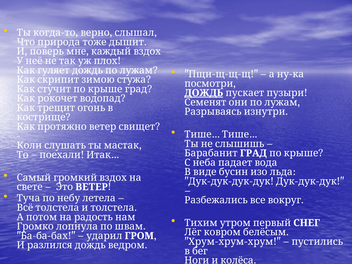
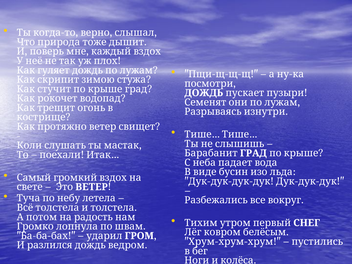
ДОЖДЬ underline: present -> none (204, 93)
